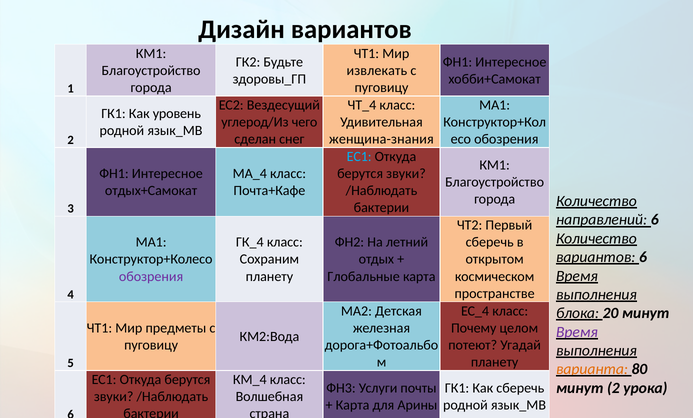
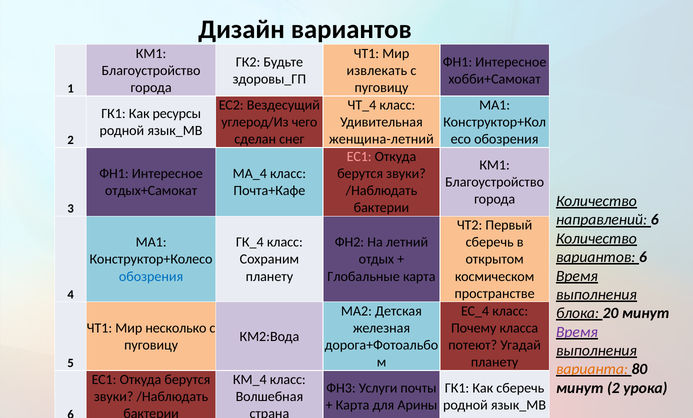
уровень: уровень -> ресурсы (177, 114)
женщина-знания: женщина-знания -> женщина-летний (381, 139)
ЕС1 colour: light blue -> pink (359, 157)
обозрения colour: purple -> blue (151, 276)
предметы: предметы -> несколько (176, 328)
целом: целом -> класса (519, 328)
